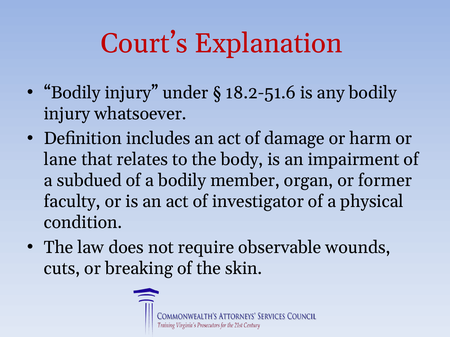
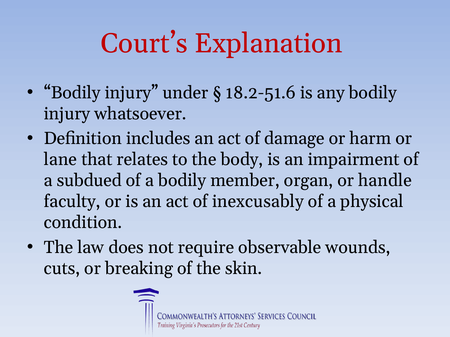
former: former -> handle (385, 181)
investigator: investigator -> inexcusably (258, 202)
